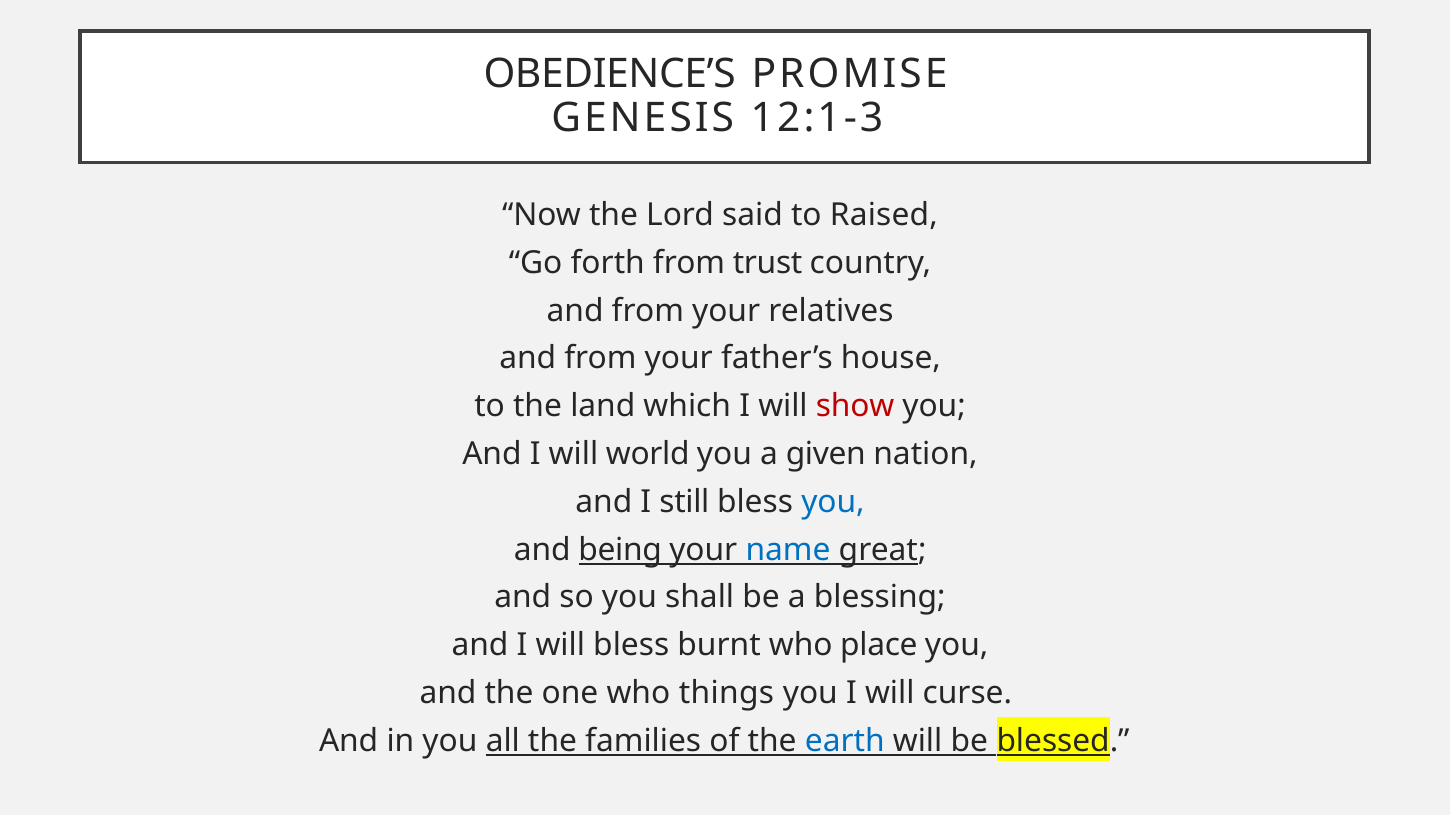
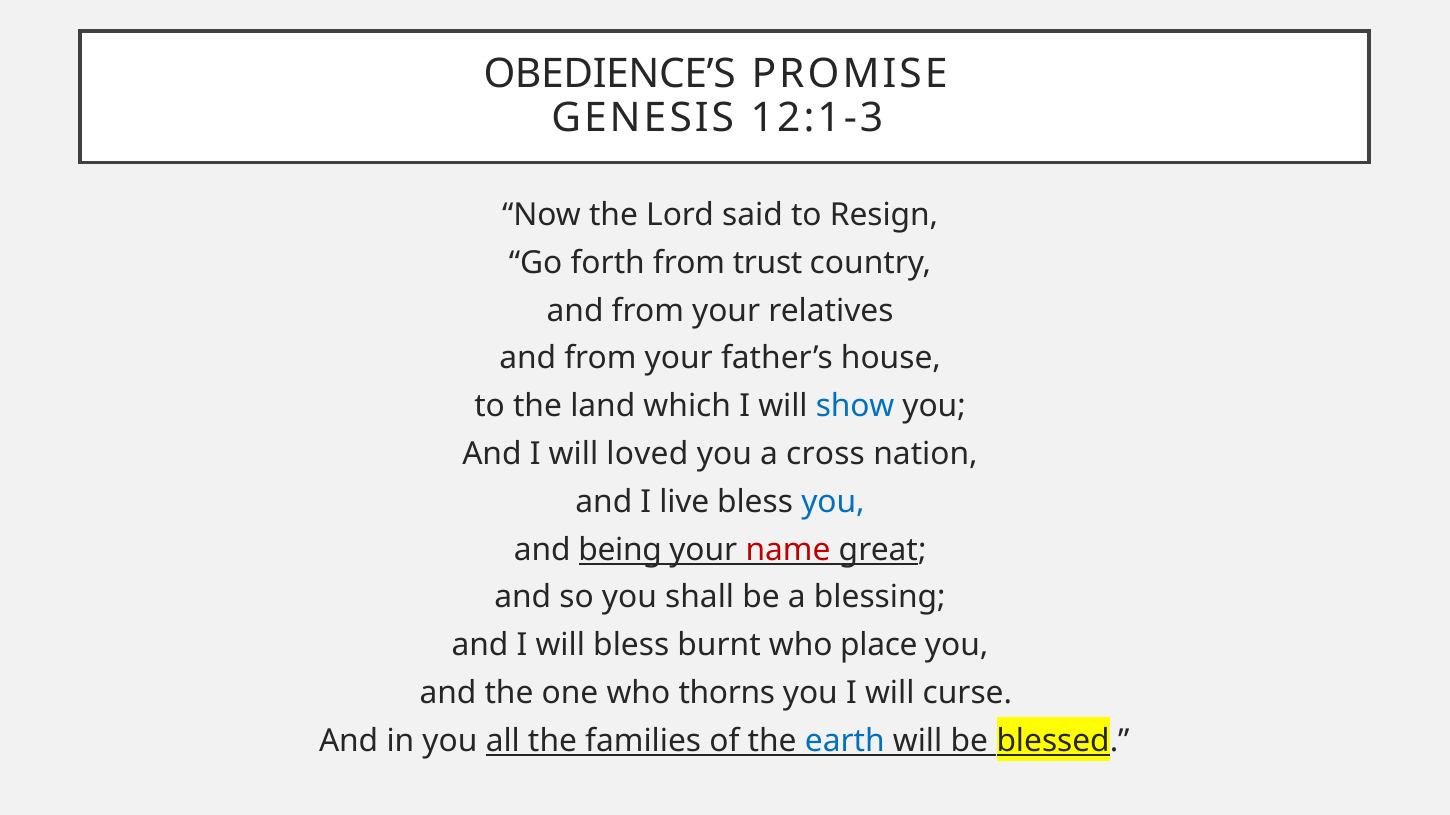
Raised: Raised -> Resign (884, 215)
show colour: red -> blue (855, 407)
world: world -> loved (647, 454)
given: given -> cross (826, 454)
still: still -> live (684, 502)
name colour: blue -> red (788, 550)
things: things -> thorns (727, 693)
